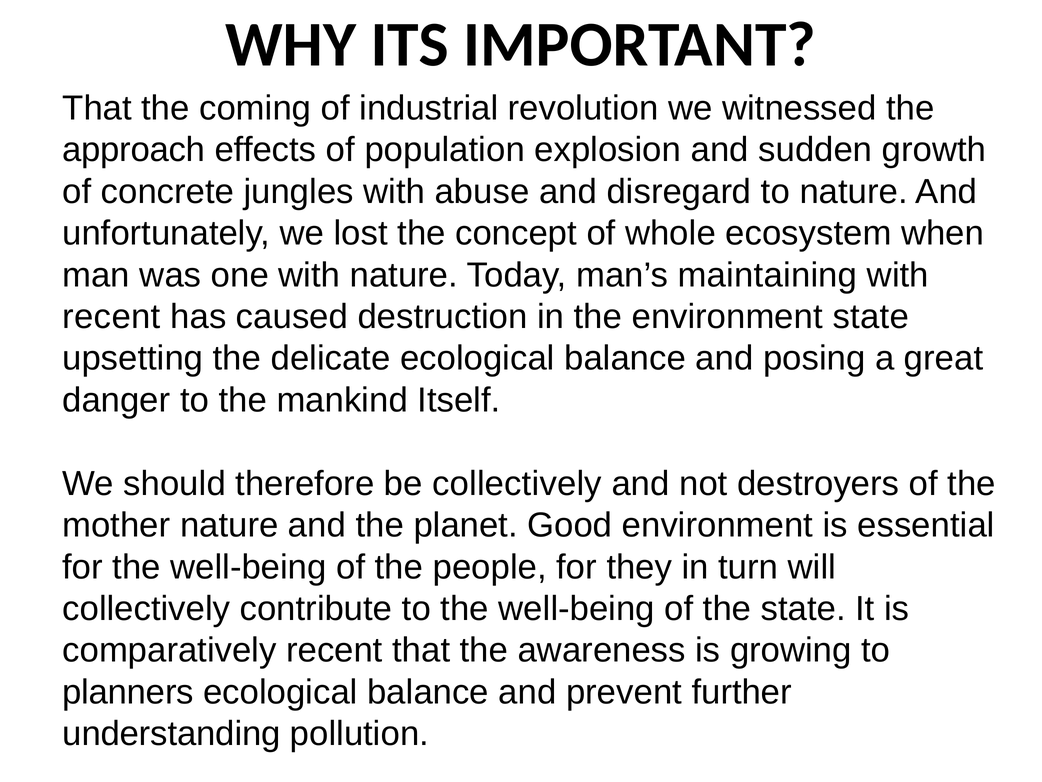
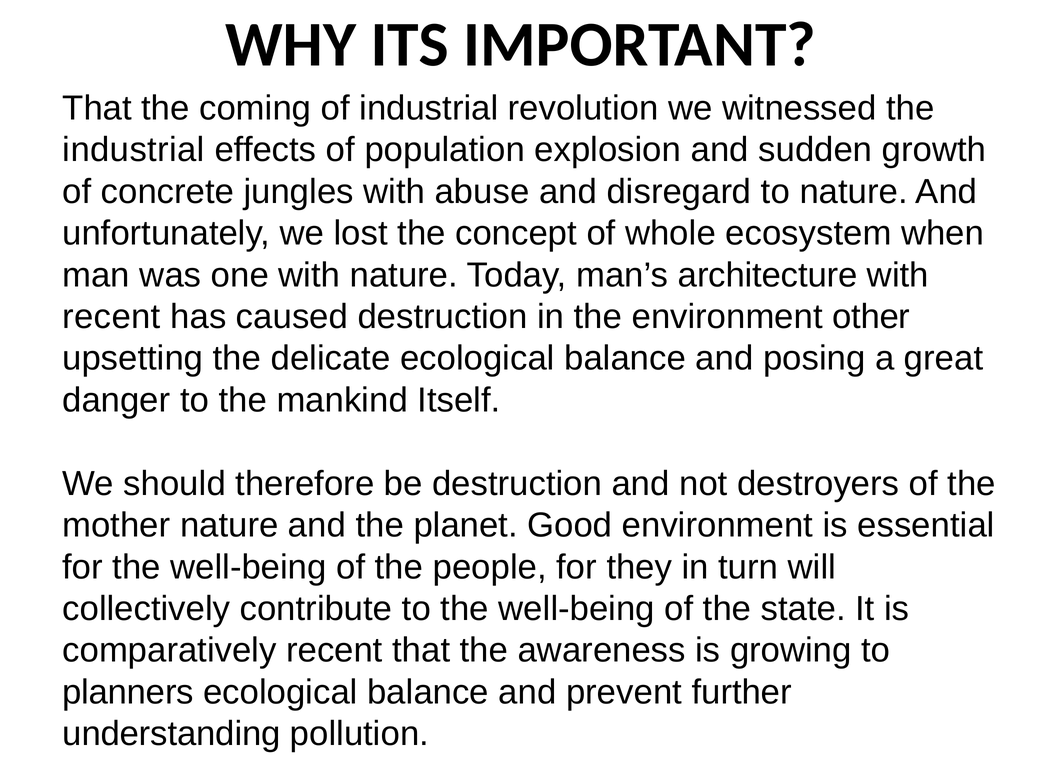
approach: approach -> industrial (134, 150)
maintaining: maintaining -> architecture (768, 275)
environment state: state -> other (871, 317)
be collectively: collectively -> destruction (517, 483)
